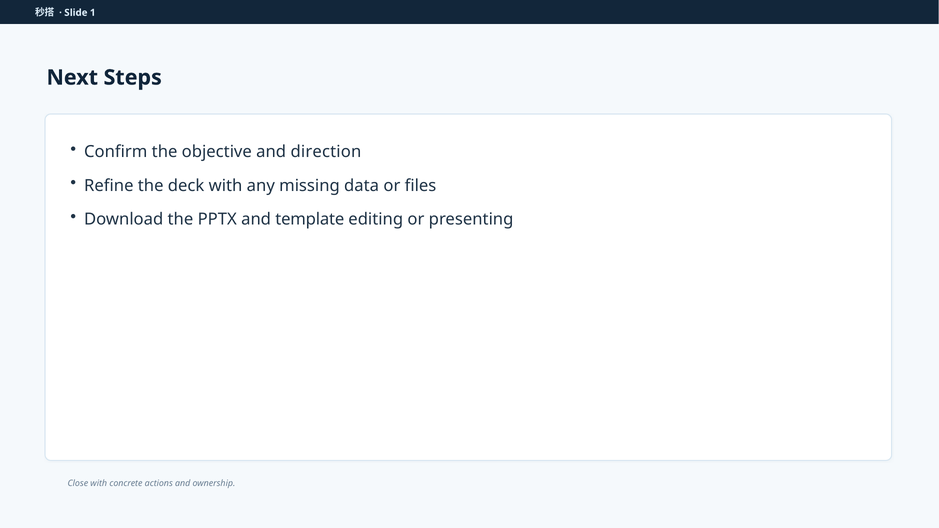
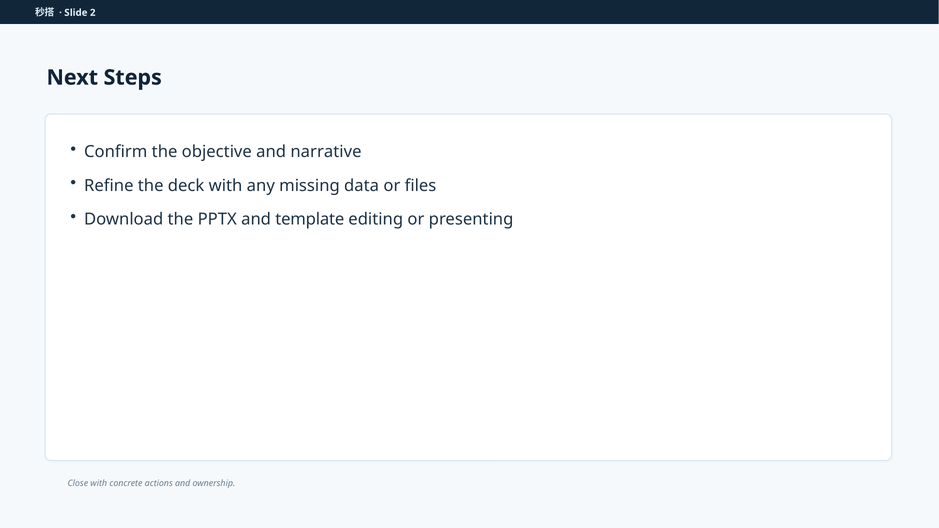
1: 1 -> 2 (93, 13)
direction: direction -> narrative (326, 152)
